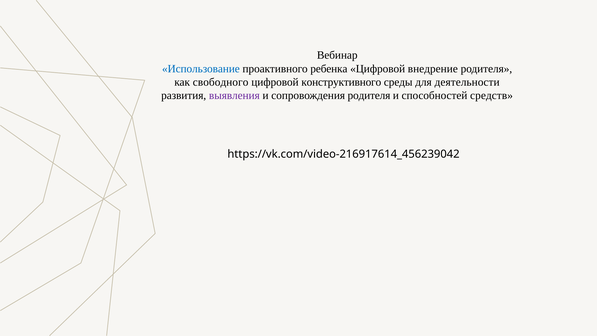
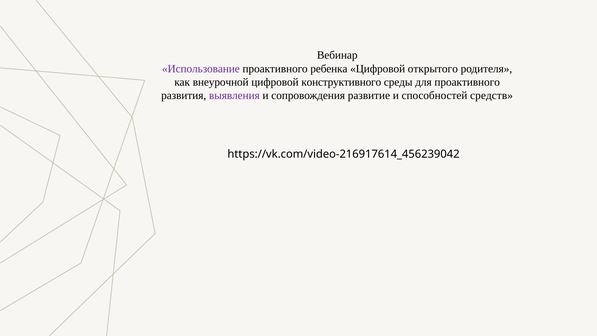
Использование colour: blue -> purple (201, 69)
внедрение: внедрение -> открытого (433, 69)
свободного: свободного -> внеурочной (221, 82)
для деятельности: деятельности -> проактивного (467, 82)
сопровождения родителя: родителя -> развитие (369, 95)
